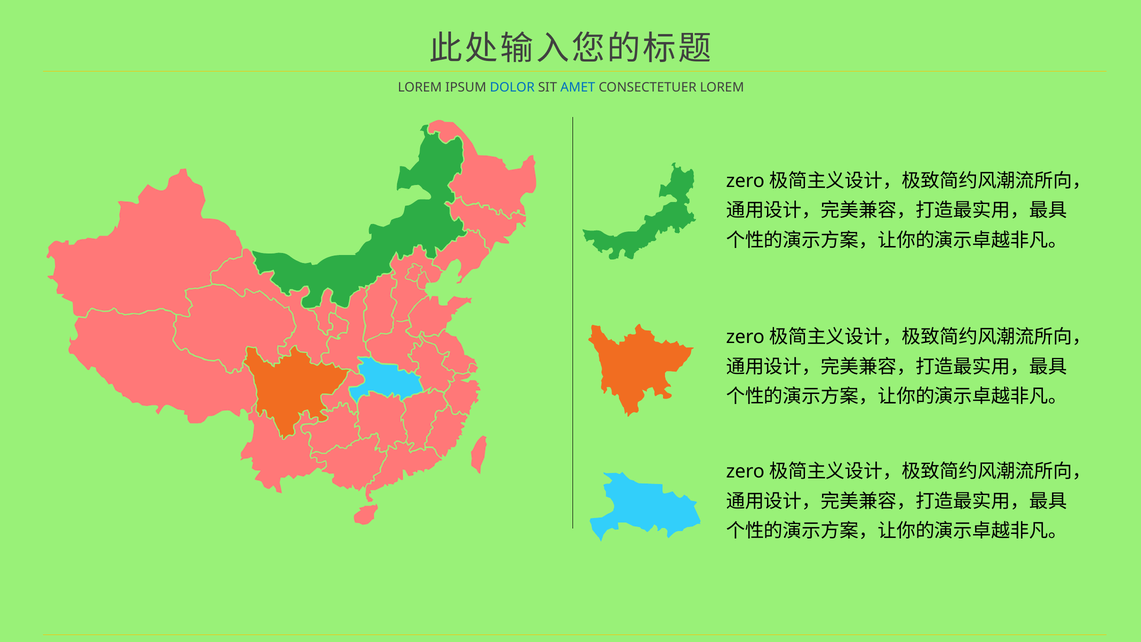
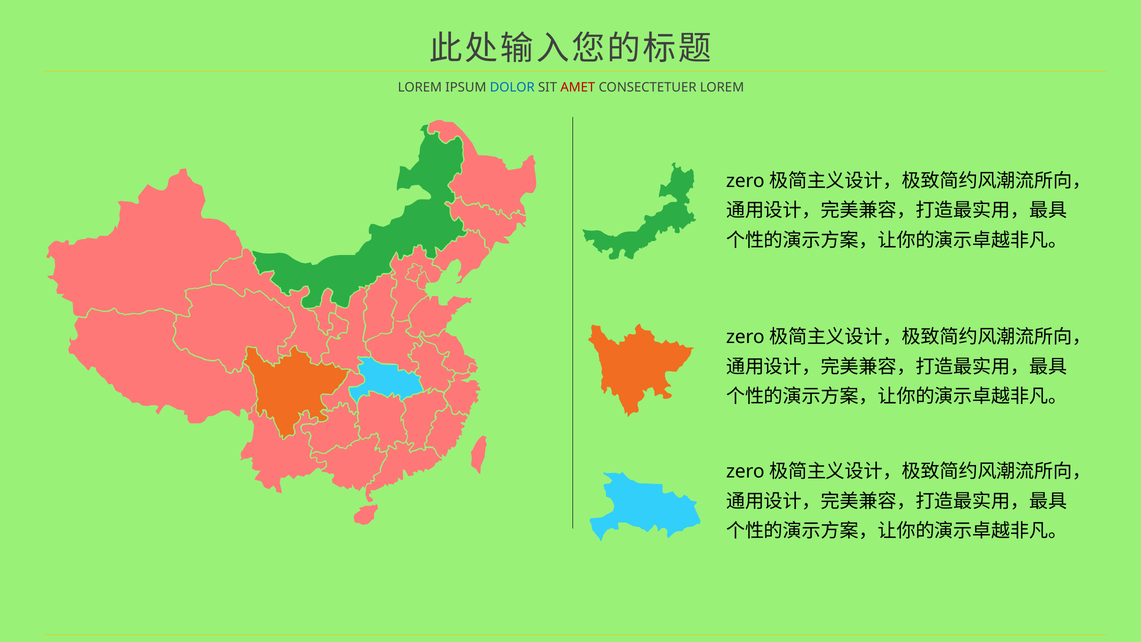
AMET colour: blue -> red (578, 87)
